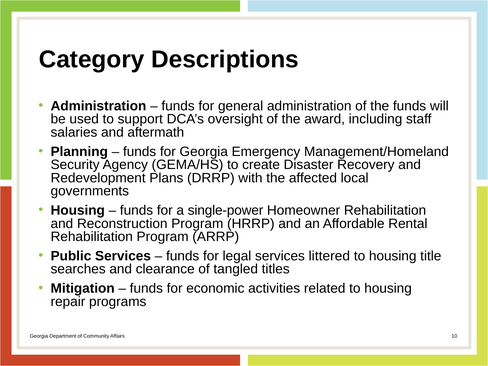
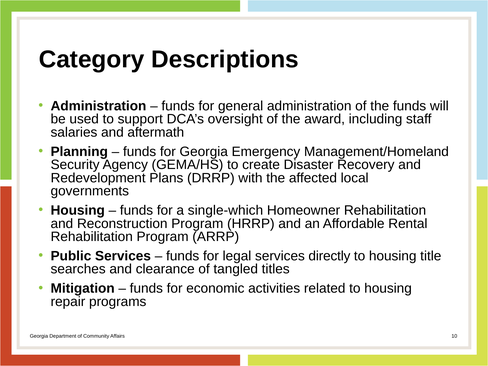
single-power: single-power -> single-which (225, 210)
littered: littered -> directly (329, 256)
